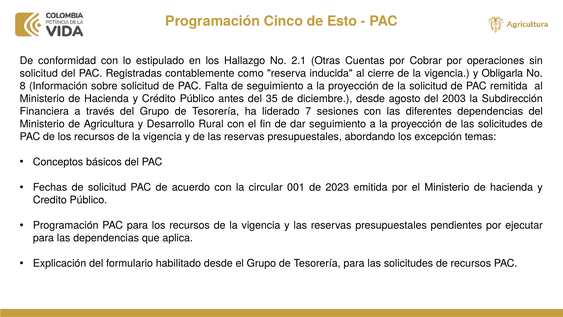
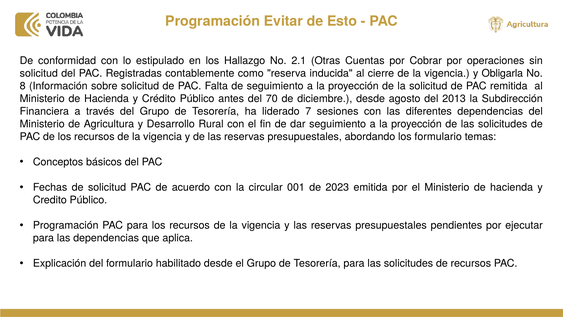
Cinco: Cinco -> Evitar (283, 21)
35: 35 -> 70 (272, 99)
2003: 2003 -> 2013 (454, 99)
los excepción: excepción -> formulario (438, 137)
